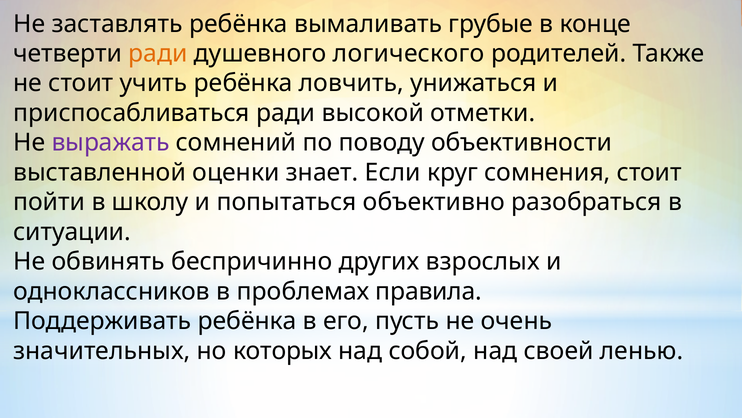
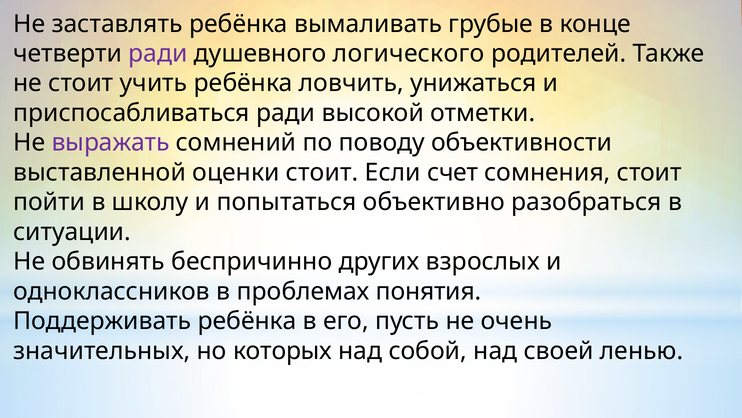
ради colour: orange -> purple (158, 54)
оценки знает: знает -> стоит (322, 172)
круг: круг -> счет (453, 172)
правила: правила -> понятия (429, 291)
